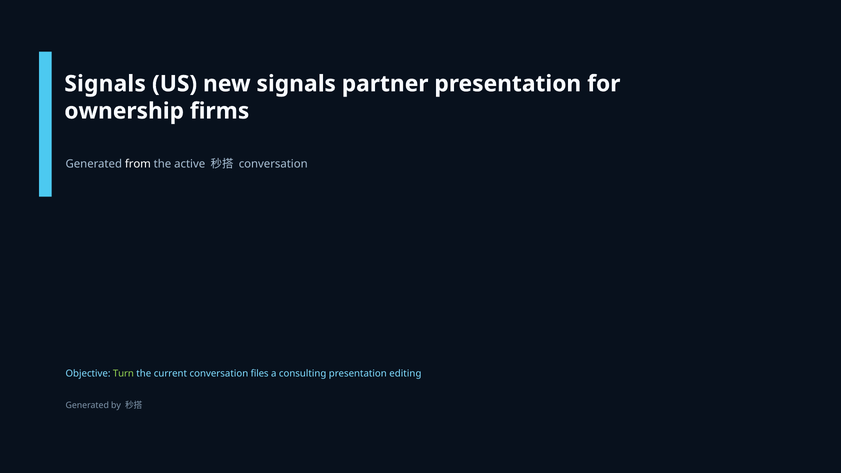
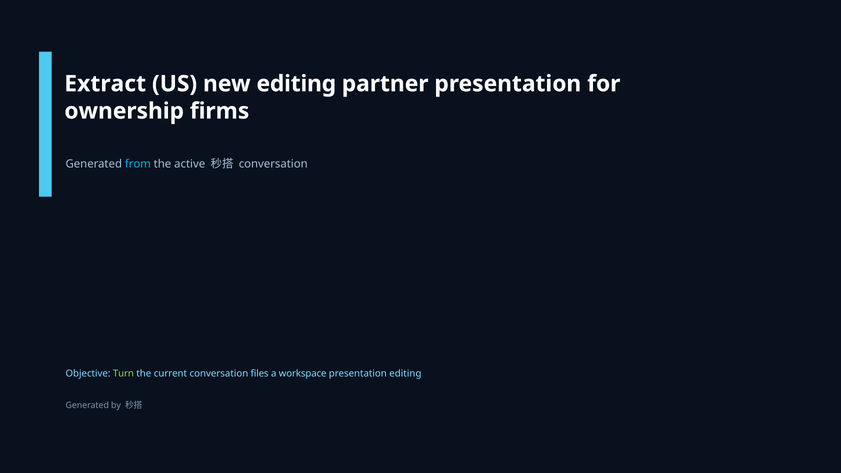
Signals: Signals -> Extract (105, 84)
new signals: signals -> editing (296, 84)
from colour: white -> light blue (138, 164)
consulting: consulting -> workspace (303, 373)
